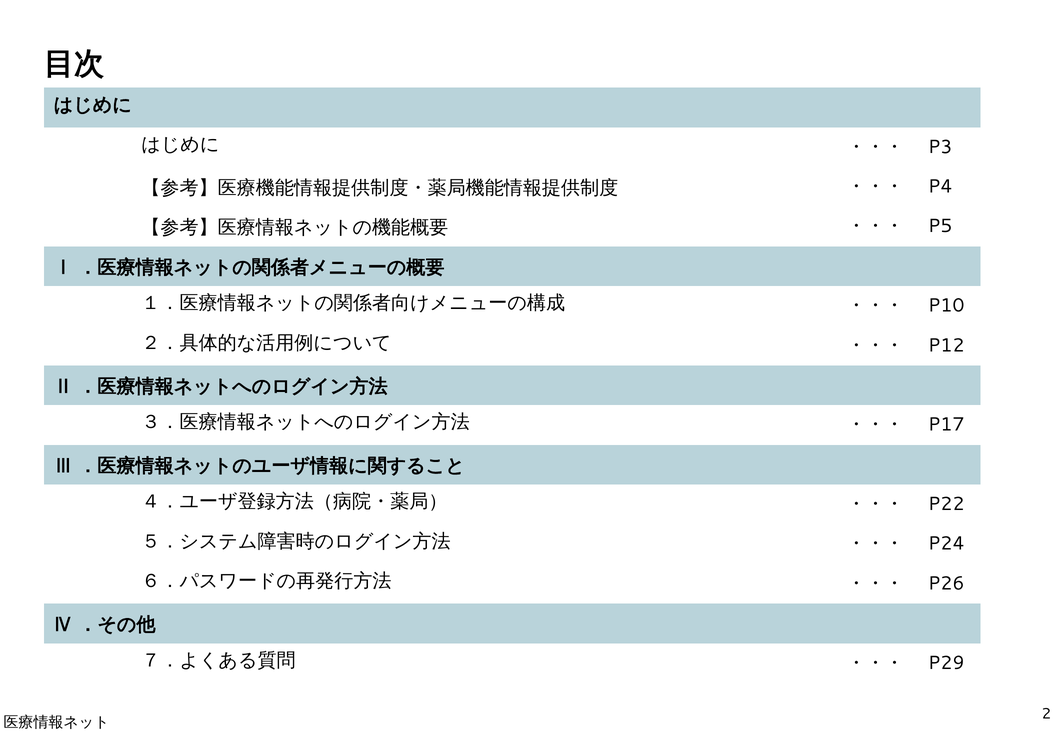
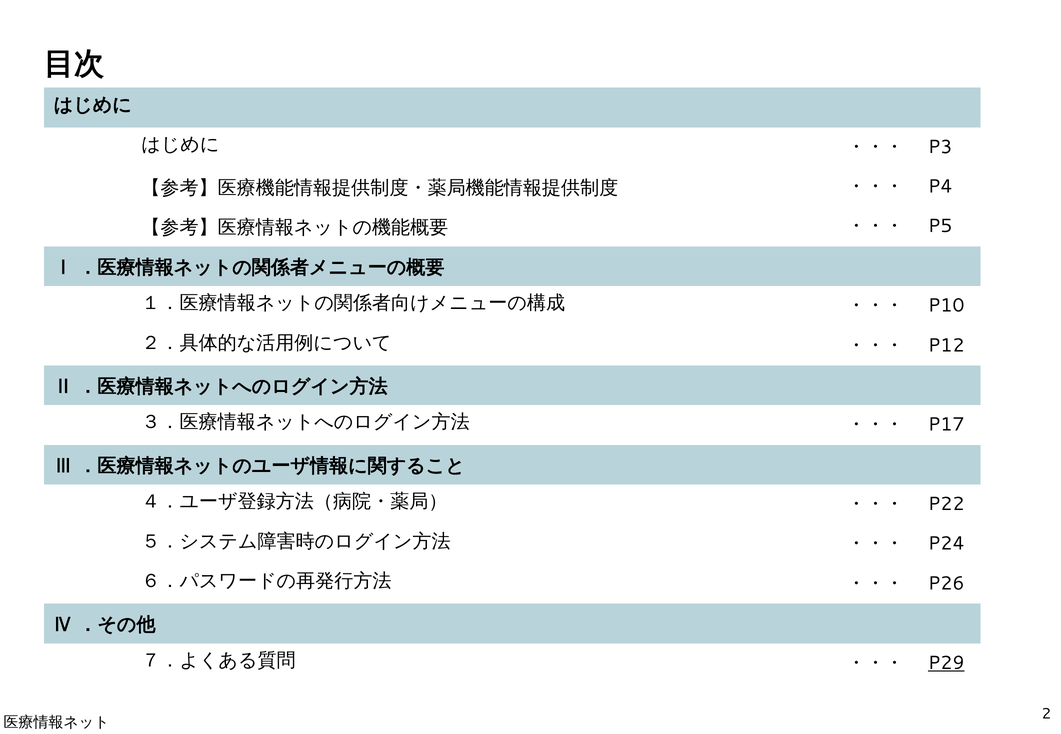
P29 underline: none -> present (946, 663)
